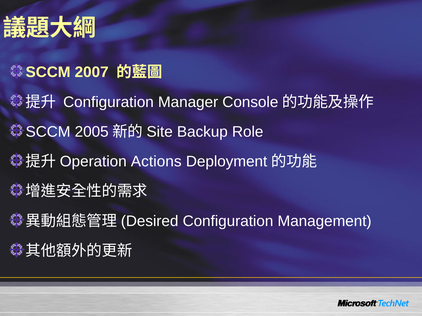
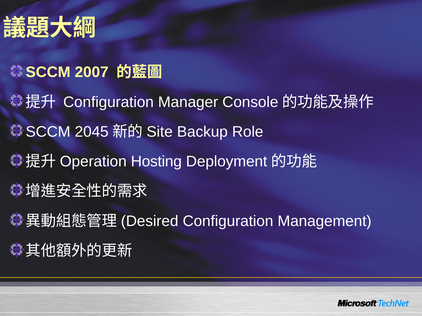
2005: 2005 -> 2045 (92, 132)
Actions: Actions -> Hosting (156, 162)
